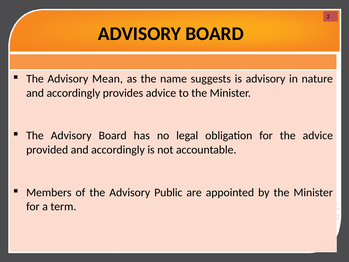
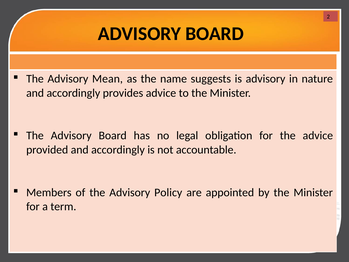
Public: Public -> Policy (168, 192)
